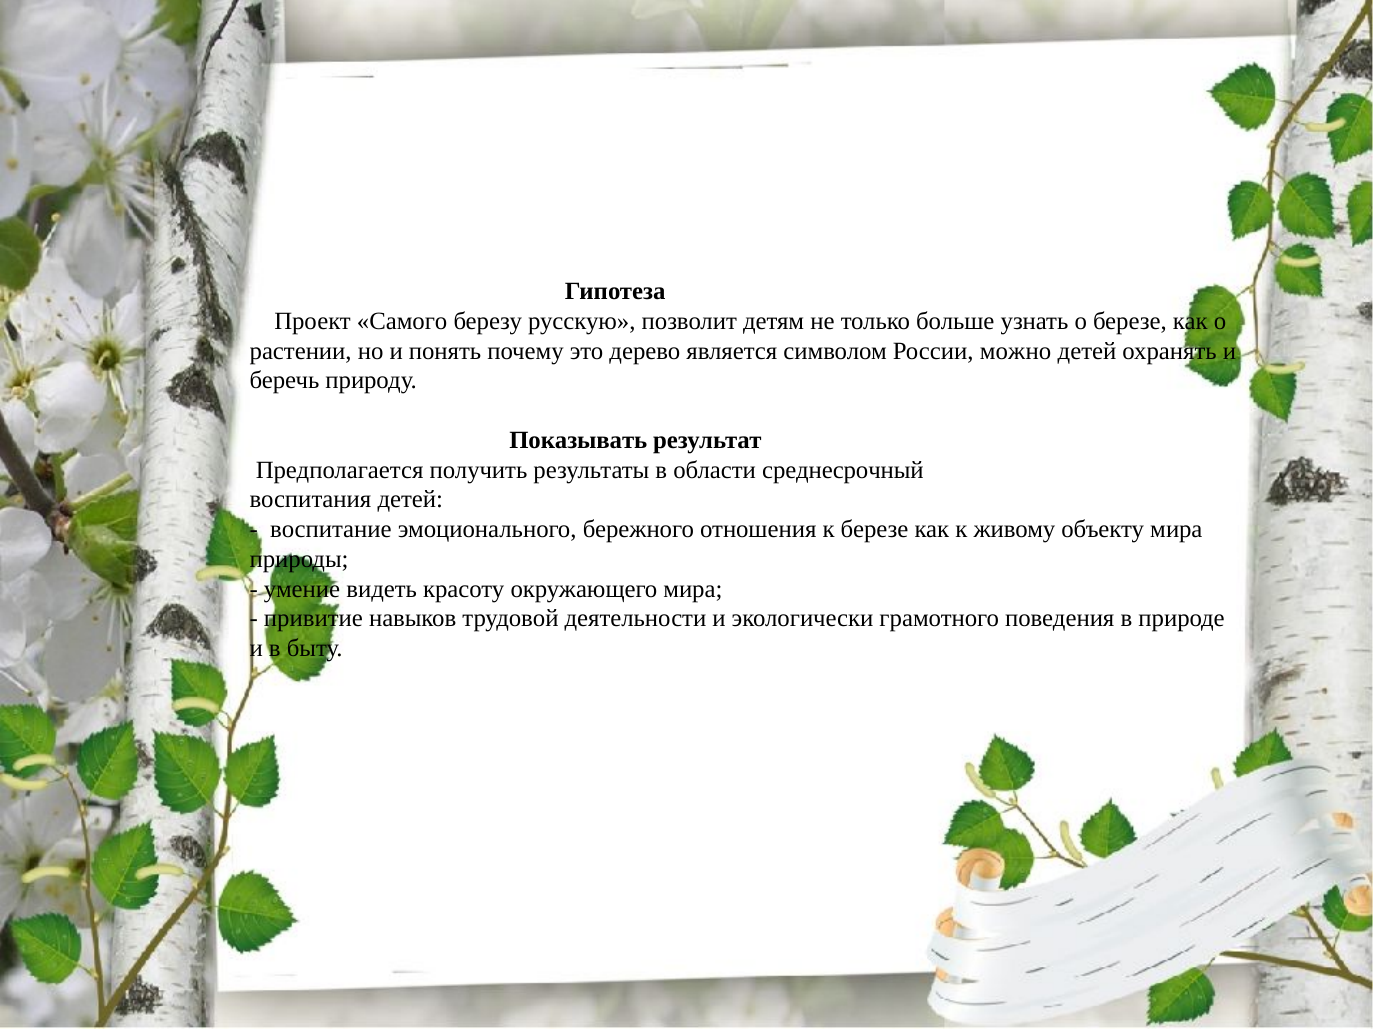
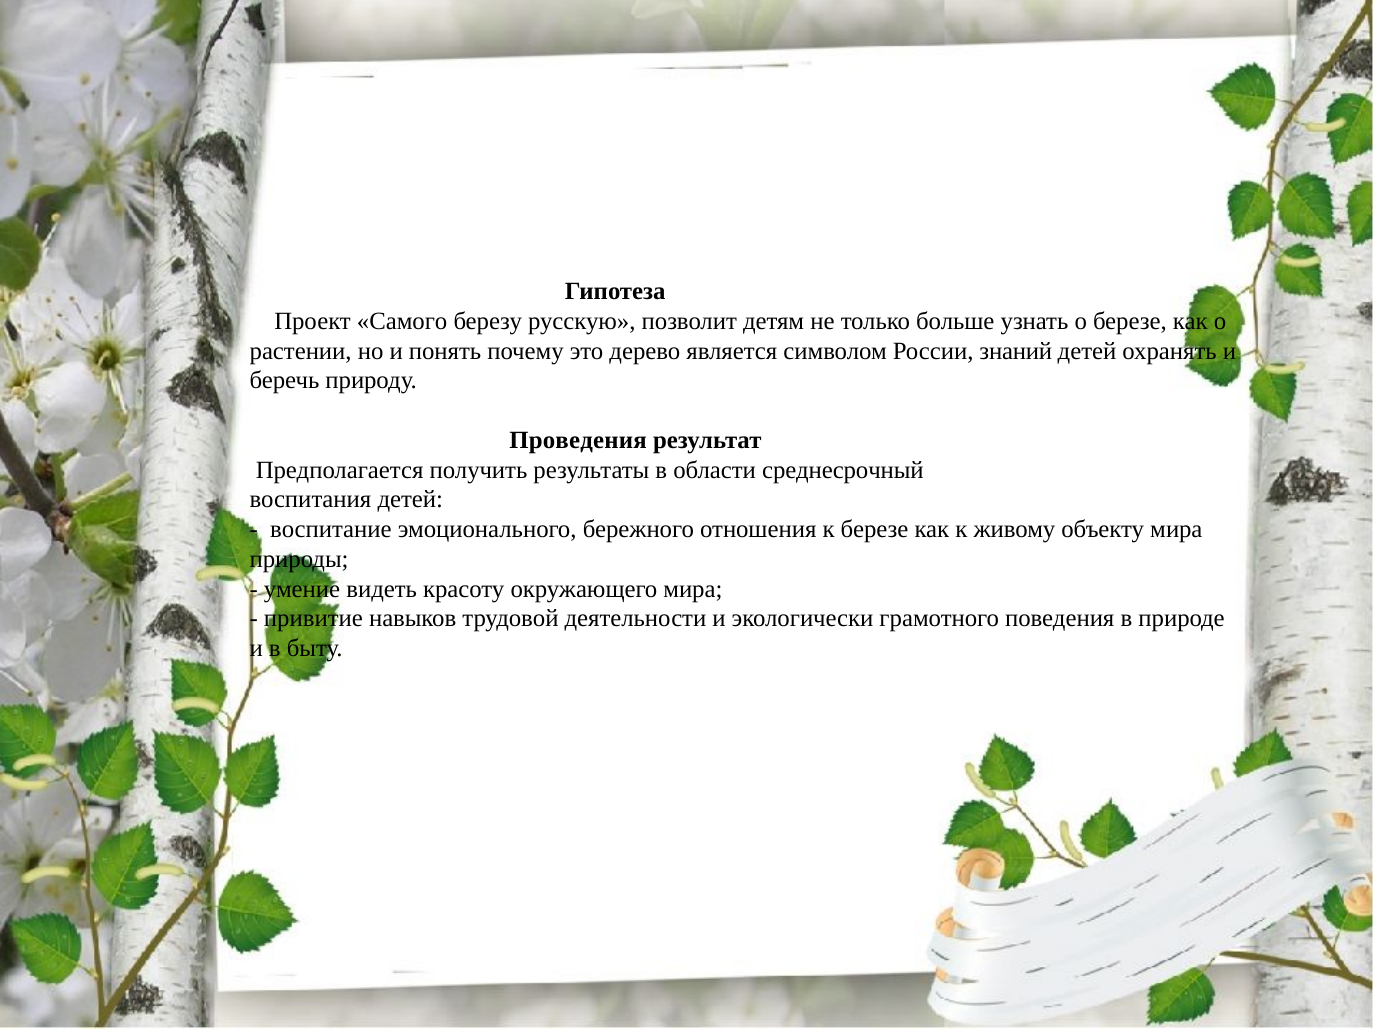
можно: можно -> знаний (1016, 351)
Показывать: Показывать -> Проведения (578, 440)
